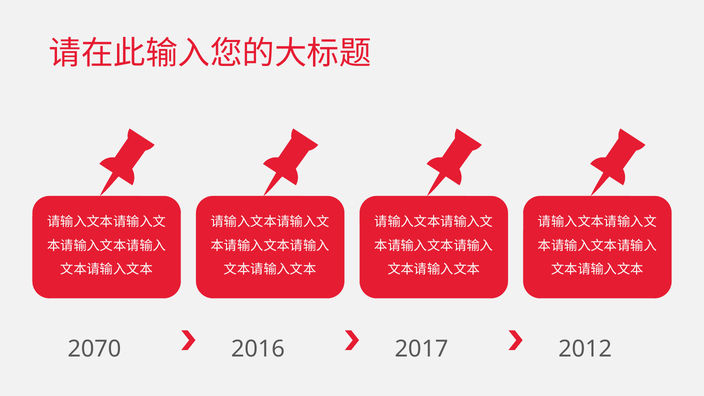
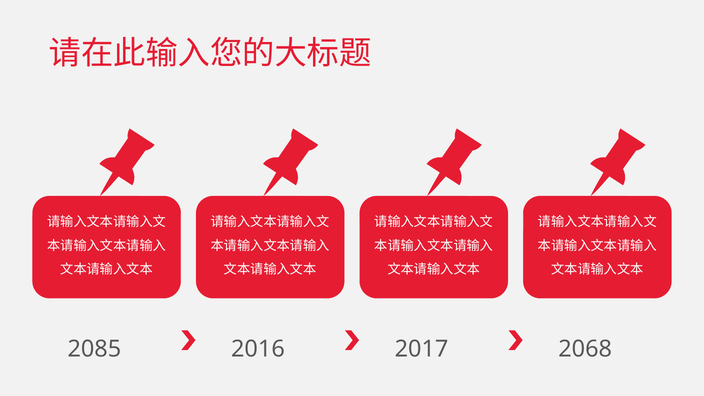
2070: 2070 -> 2085 (94, 349)
2012: 2012 -> 2068 (585, 349)
